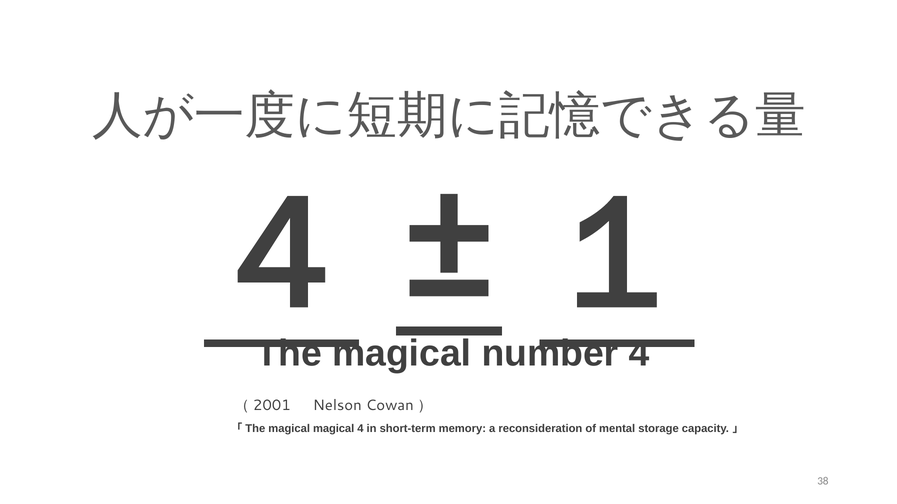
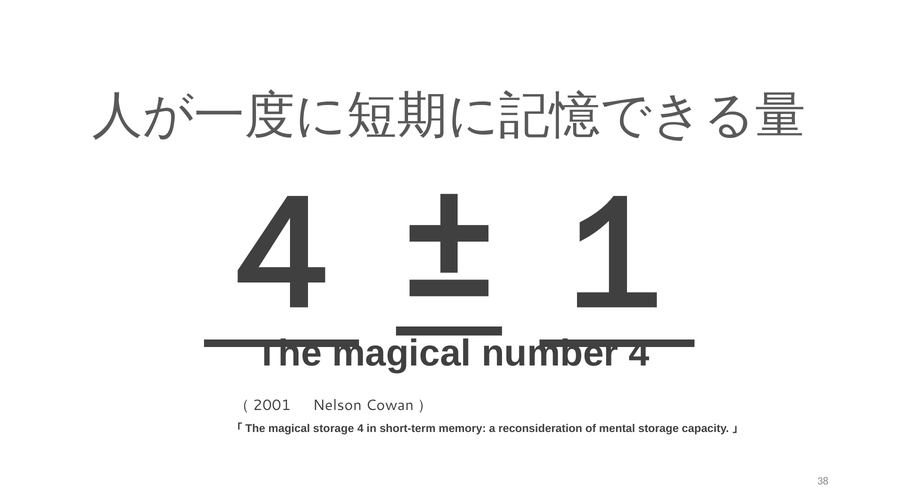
magical magical: magical -> storage (334, 429)
